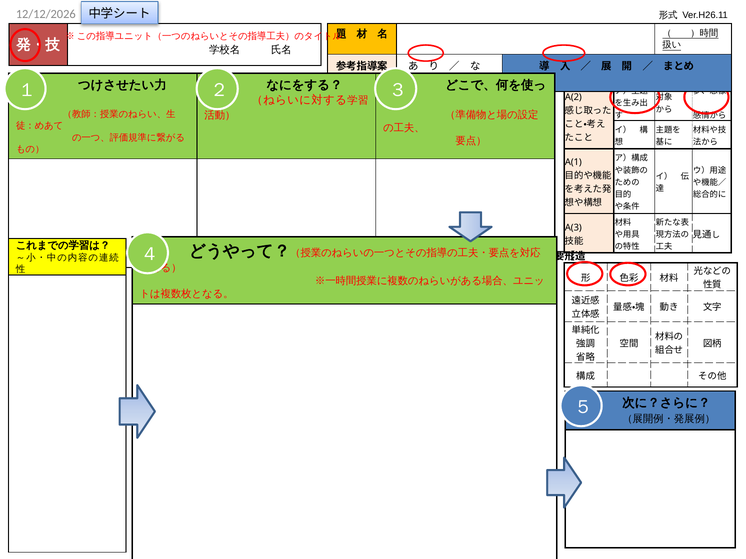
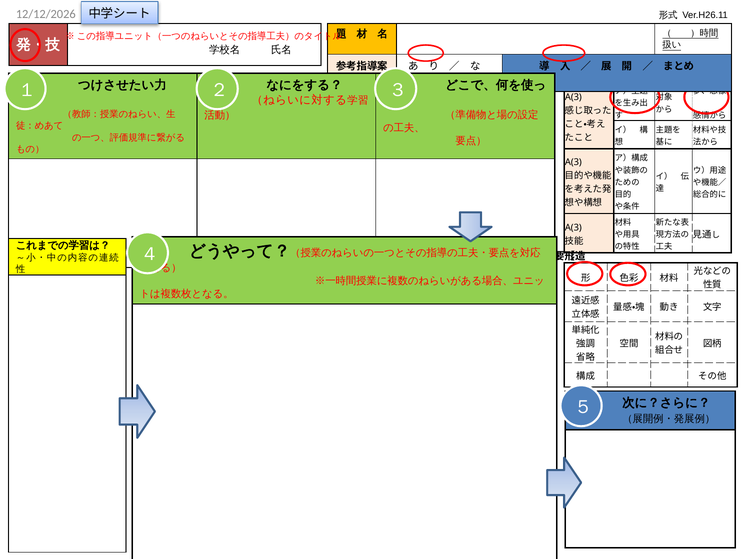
A(2: A(2 -> A(3 (573, 97)
A(1: A(1 -> A(3 (573, 162)
